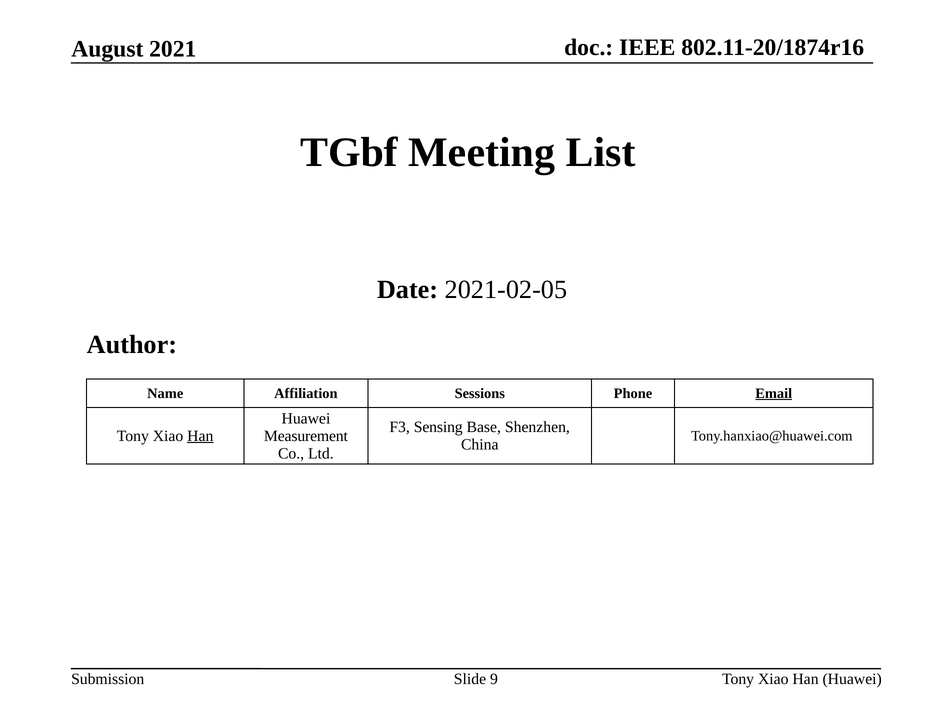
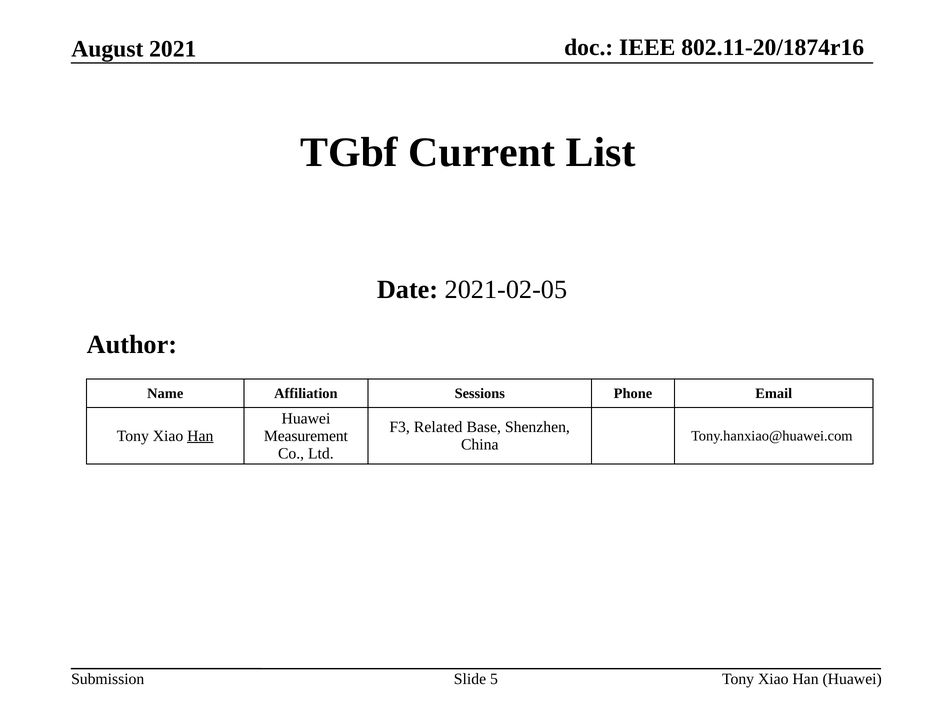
Meeting: Meeting -> Current (482, 152)
Email underline: present -> none (774, 393)
Sensing: Sensing -> Related (438, 427)
9: 9 -> 5 (494, 679)
